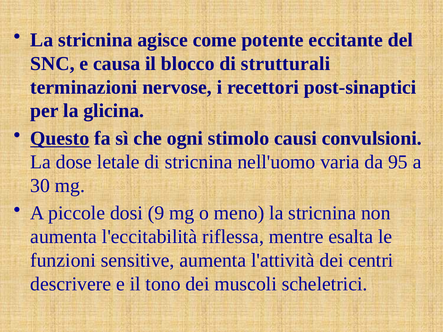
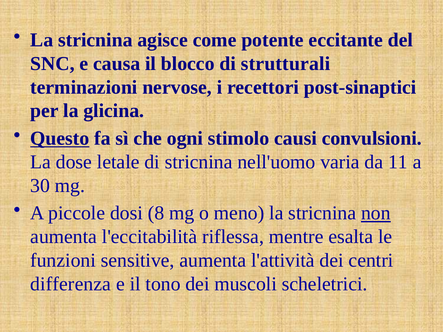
95: 95 -> 11 (398, 162)
9: 9 -> 8 (156, 213)
non underline: none -> present (376, 213)
descrivere: descrivere -> differenza (71, 284)
